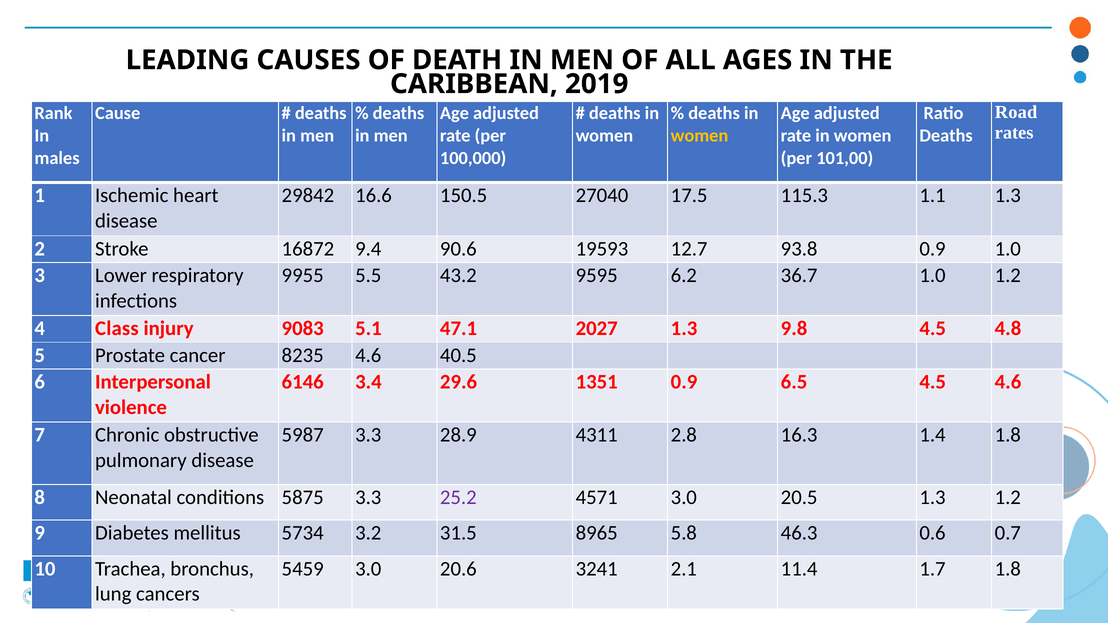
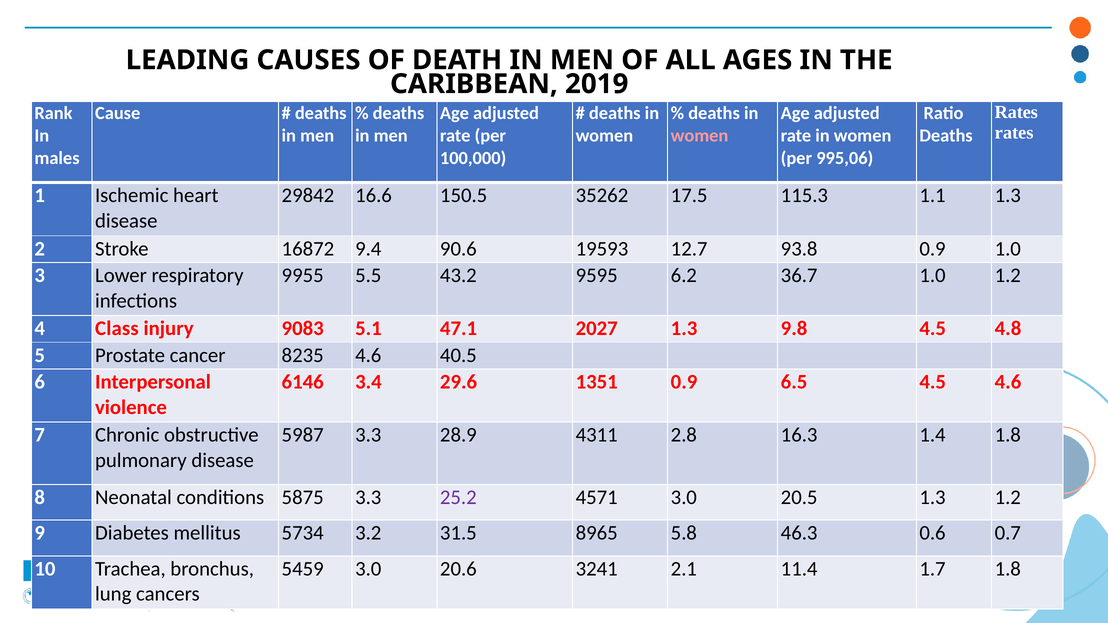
Road: Road -> Rates (1016, 112)
women colour: yellow -> pink (700, 136)
101,00: 101,00 -> 995,06 (845, 158)
27040: 27040 -> 35262 (602, 196)
